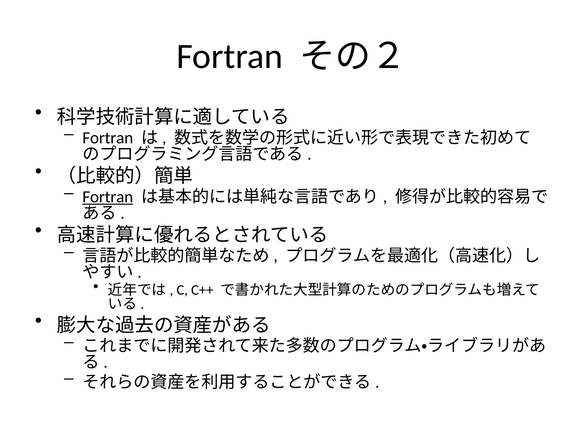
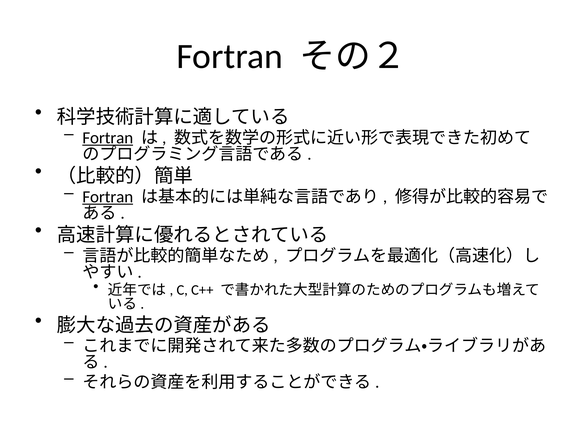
Fortran underline: none -> present (108, 138)
